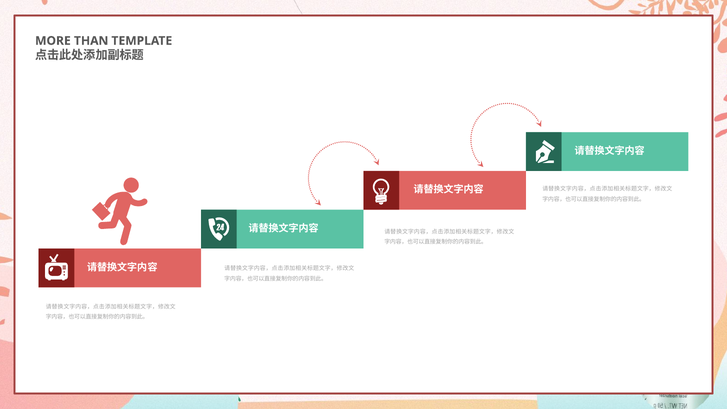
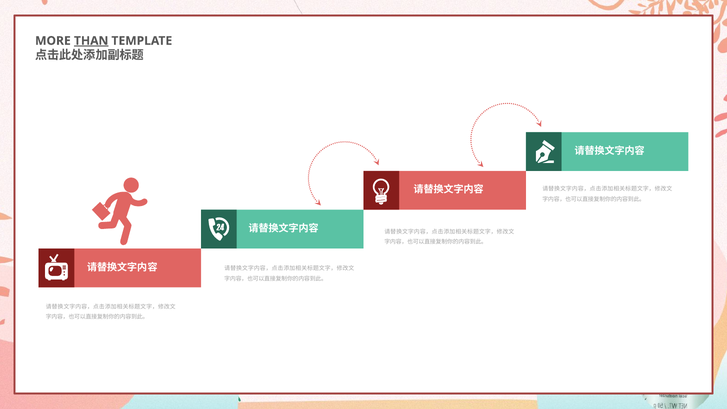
THAN underline: none -> present (91, 41)
